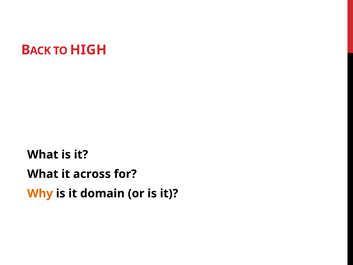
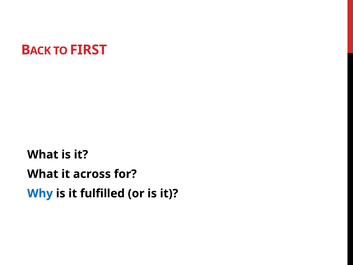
HIGH: HIGH -> FIRST (88, 50)
Why colour: orange -> blue (40, 193)
domain: domain -> fulfilled (102, 193)
